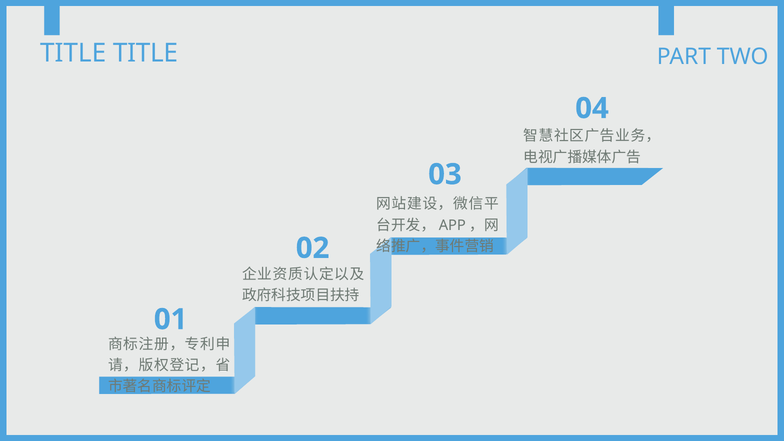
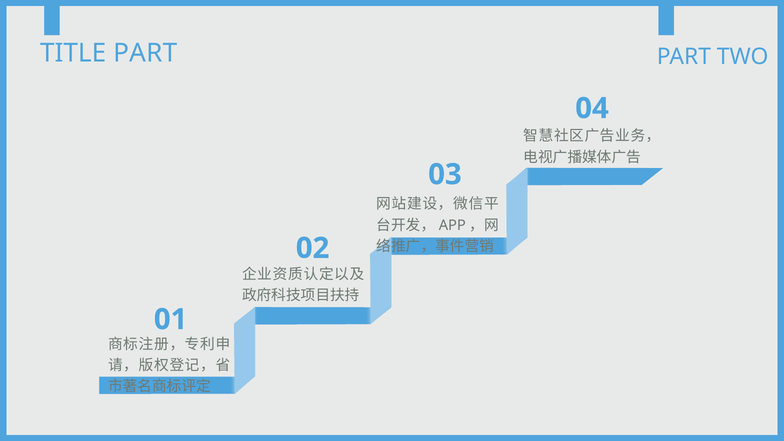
TITLE TITLE: TITLE -> PART (145, 53)
